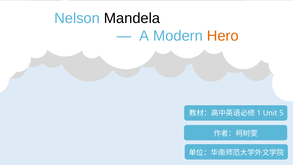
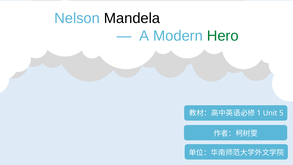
Hero colour: orange -> green (223, 36)
